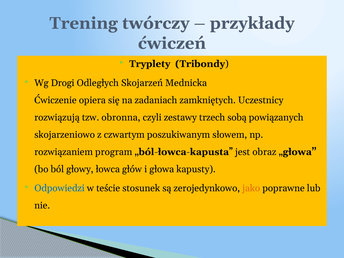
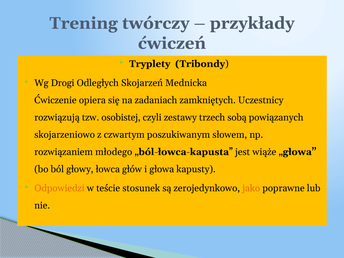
obronna: obronna -> osobistej (121, 117)
program: program -> młodego (114, 152)
obraz: obraz -> wiąże (264, 152)
Odpowiedzi colour: blue -> orange (59, 188)
